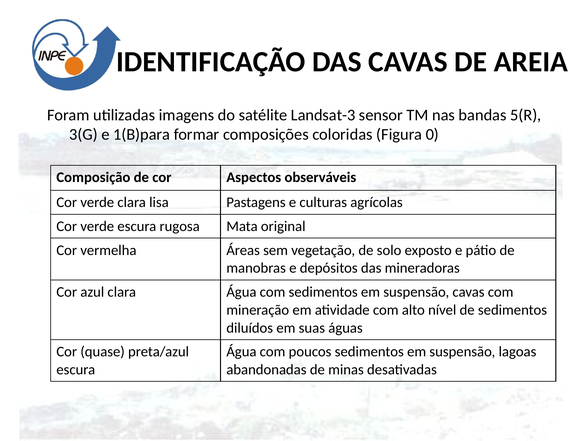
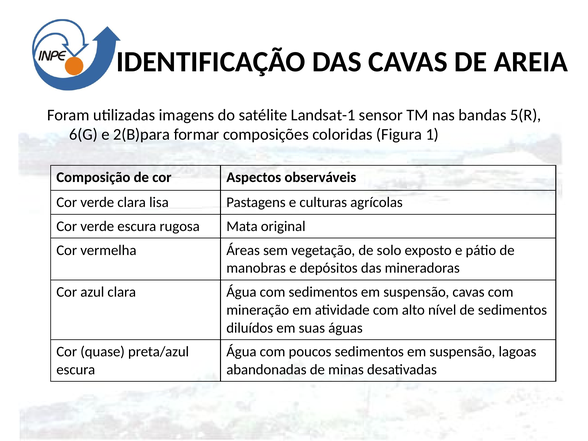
Landsat-3: Landsat-3 -> Landsat-1 (323, 115)
3(G: 3(G -> 6(G (84, 135)
1(B)para: 1(B)para -> 2(B)para (142, 135)
0: 0 -> 1 (432, 135)
